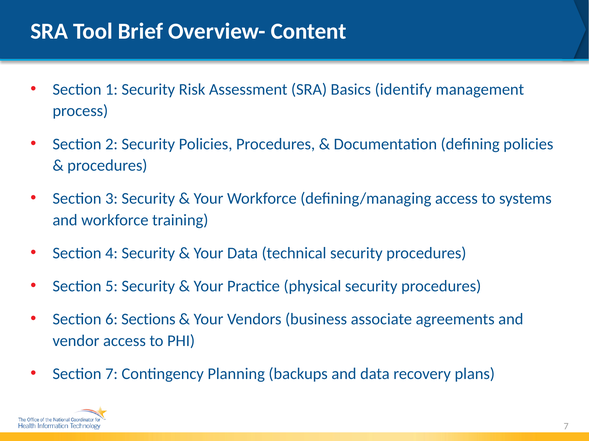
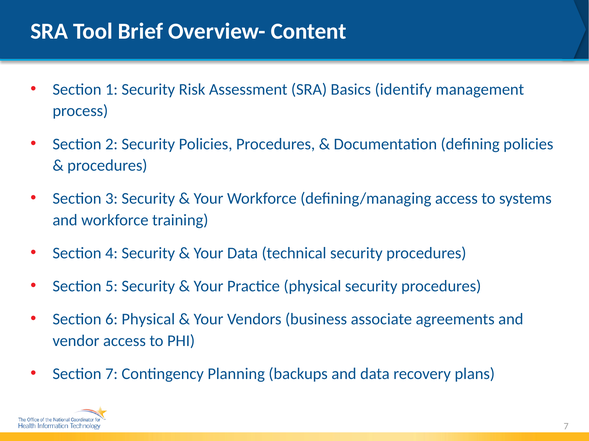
6 Sections: Sections -> Physical (148, 320)
